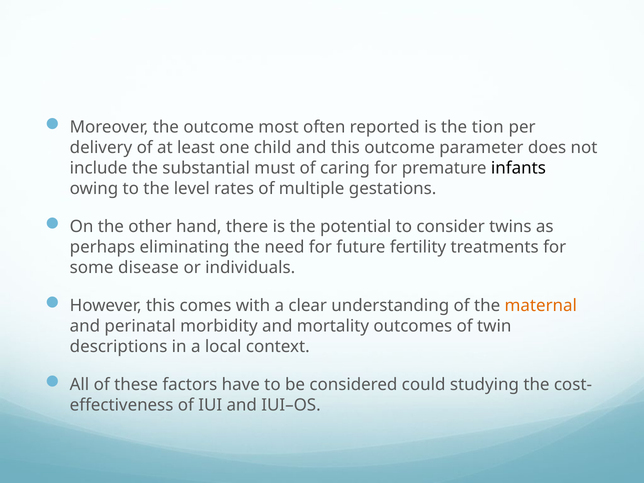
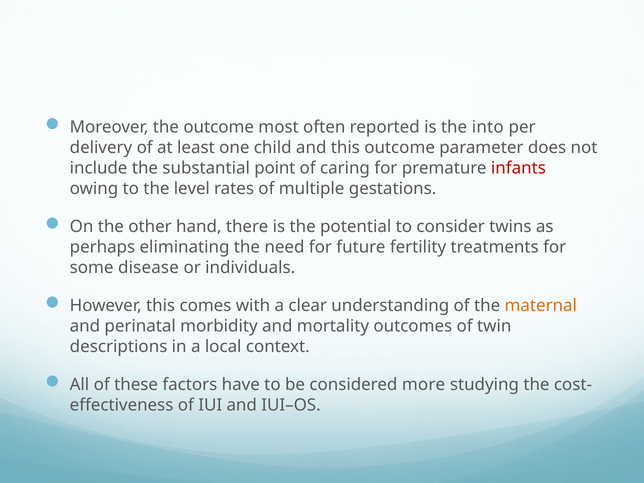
tion: tion -> into (488, 127)
must: must -> point (275, 168)
infants colour: black -> red (518, 168)
could: could -> more (424, 385)
